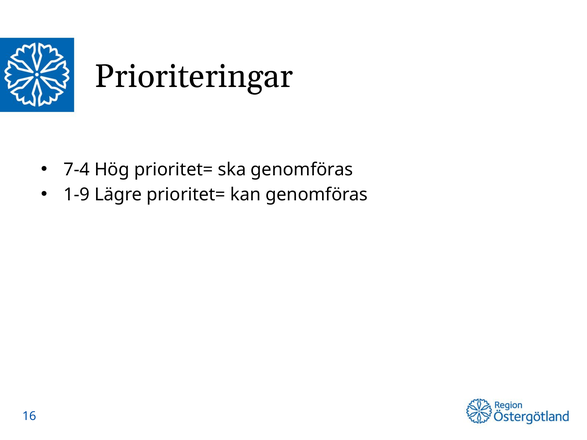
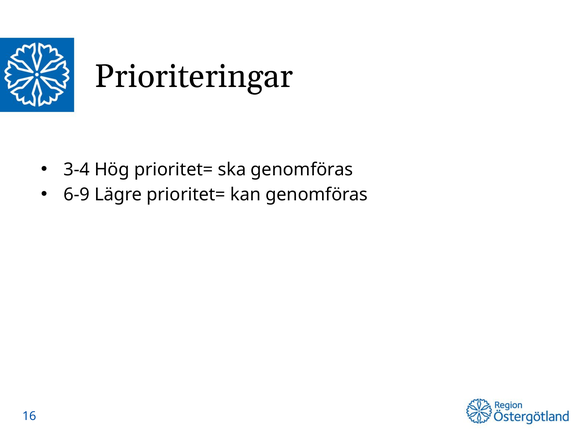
7-4: 7-4 -> 3-4 (77, 170)
1-9: 1-9 -> 6-9 (77, 195)
